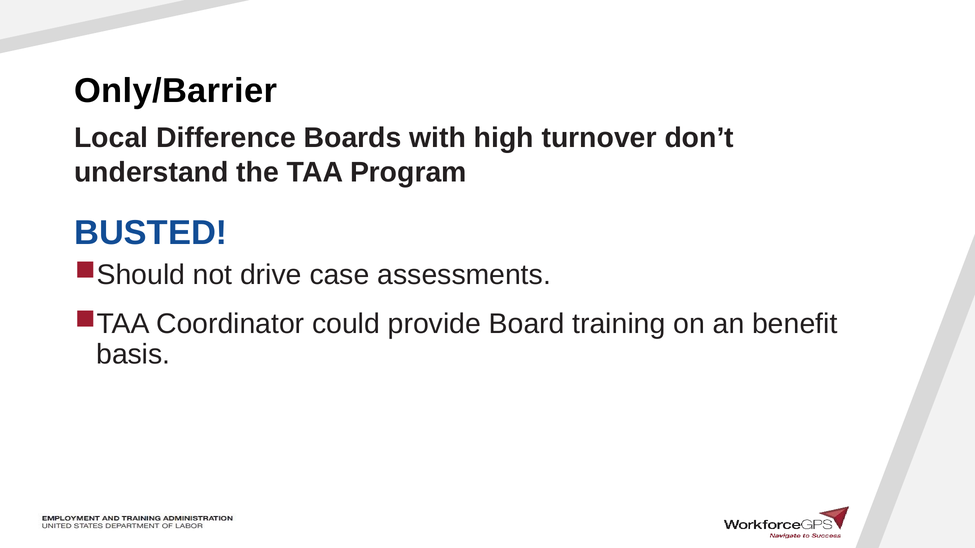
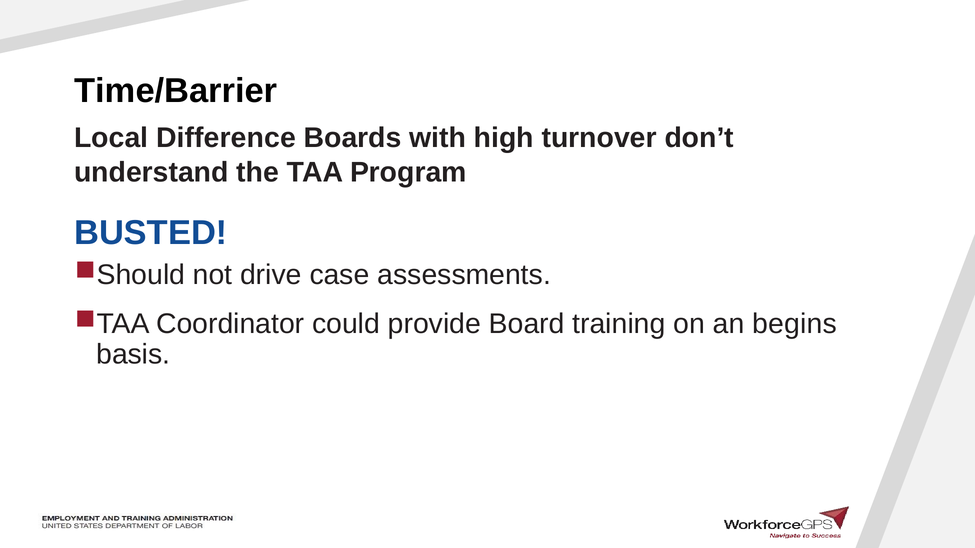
Only/Barrier: Only/Barrier -> Time/Barrier (176, 91)
benefit: benefit -> begins (795, 324)
